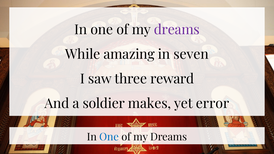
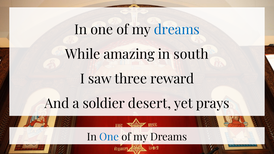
dreams colour: purple -> blue (177, 30)
seven: seven -> south (191, 54)
makes: makes -> desert (149, 104)
error: error -> prays (213, 104)
